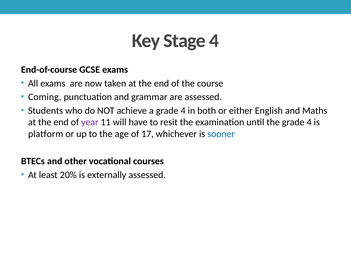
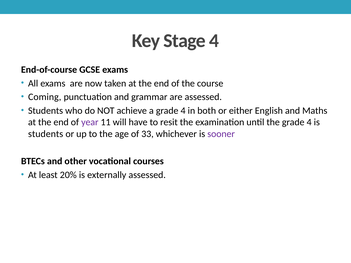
platform: platform -> students (46, 134)
17: 17 -> 33 (147, 134)
sooner colour: blue -> purple (221, 134)
